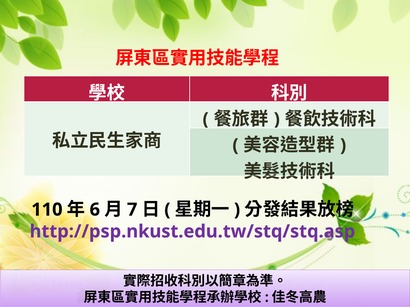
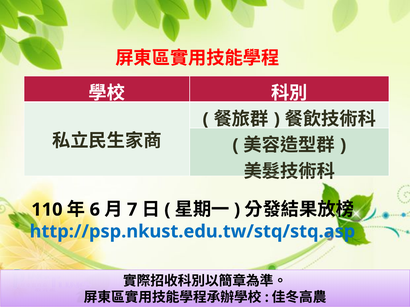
http://psp.nkust.edu.tw/stq/stq.asp colour: purple -> blue (192, 232)
